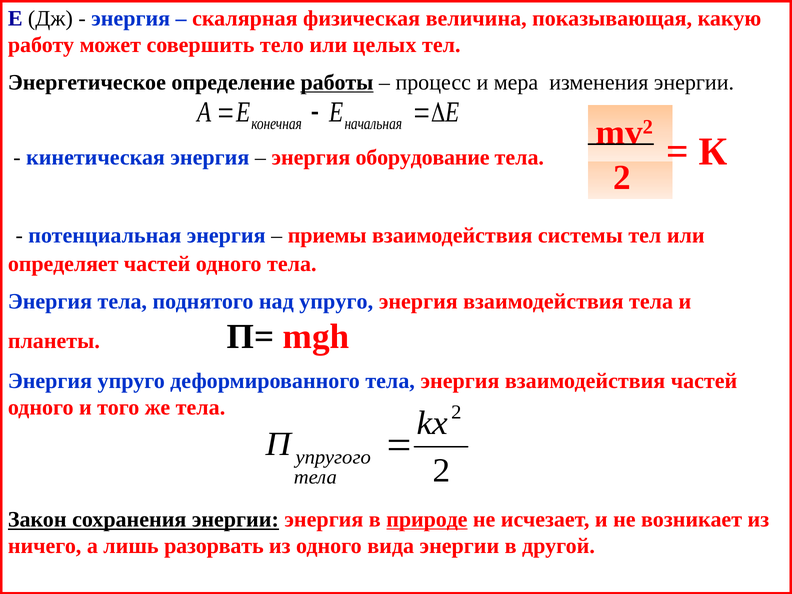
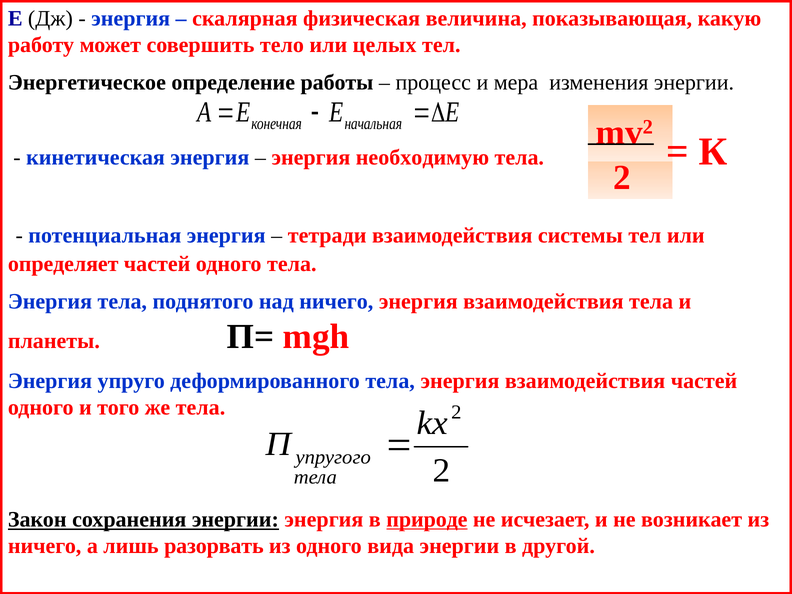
работы underline: present -> none (337, 83)
оборудование: оборудование -> необходимую (422, 157)
приемы: приемы -> тетради (327, 236)
над упруго: упруго -> ничего (336, 301)
